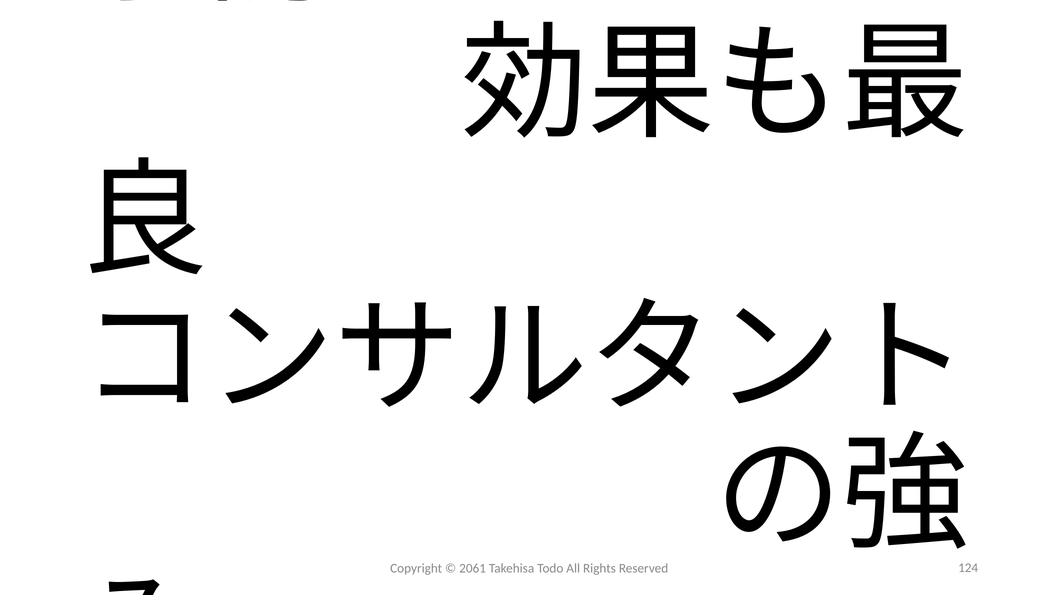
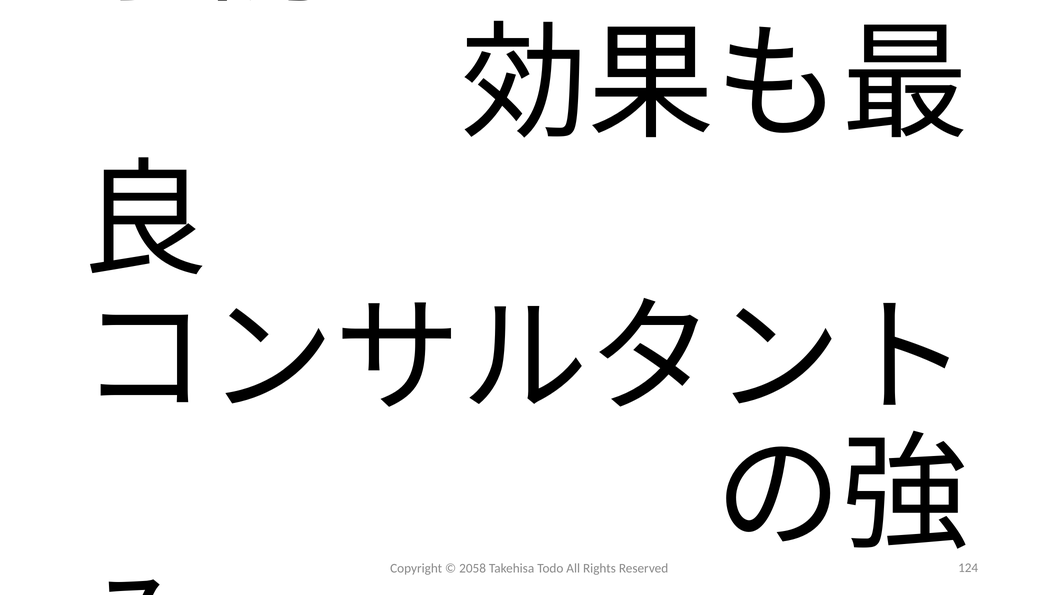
2061: 2061 -> 2058 (473, 569)
